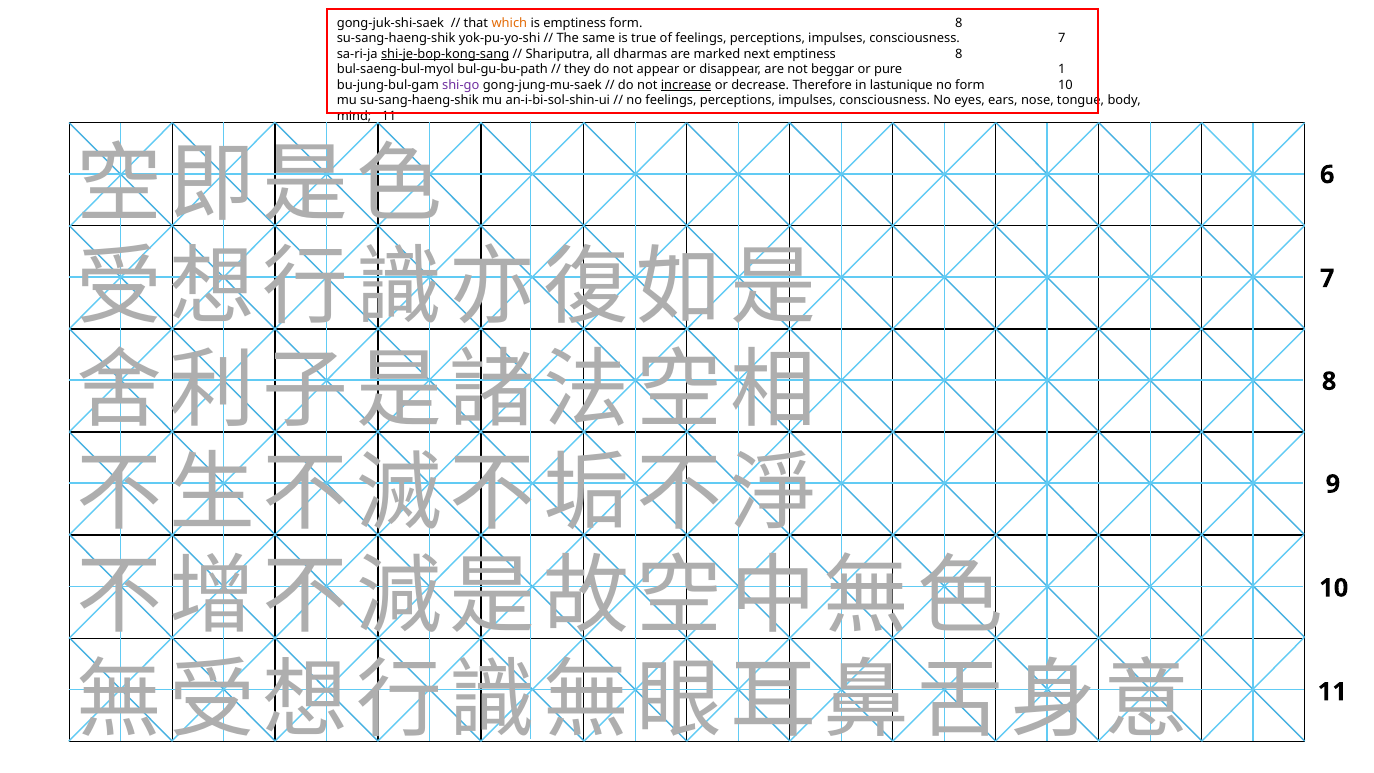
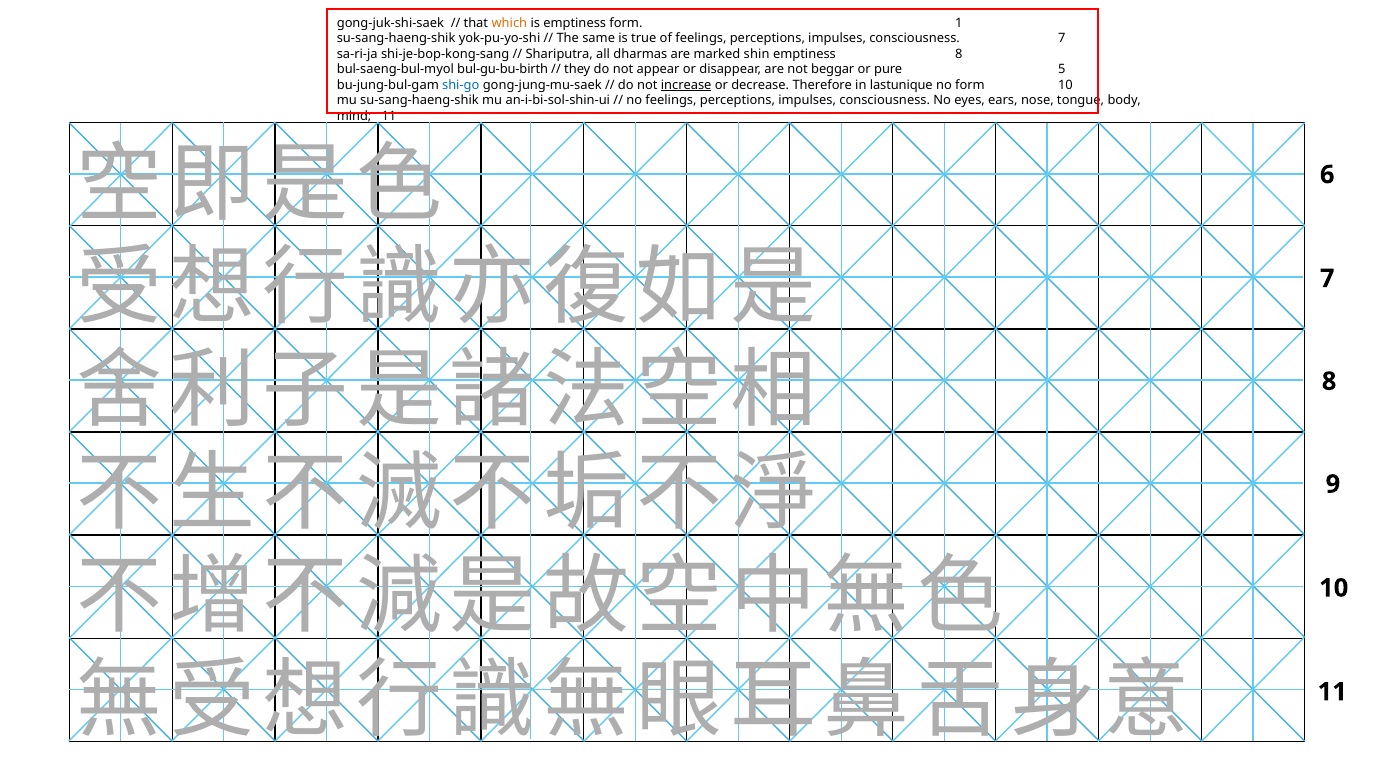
form 8: 8 -> 1 (959, 23)
shi-je-bop-kong-sang underline: present -> none (445, 54)
next: next -> shin (757, 54)
bul-gu-bu-path: bul-gu-bu-path -> bul-gu-bu-birth (503, 69)
1: 1 -> 5 (1062, 69)
shi-go colour: purple -> blue (461, 85)
